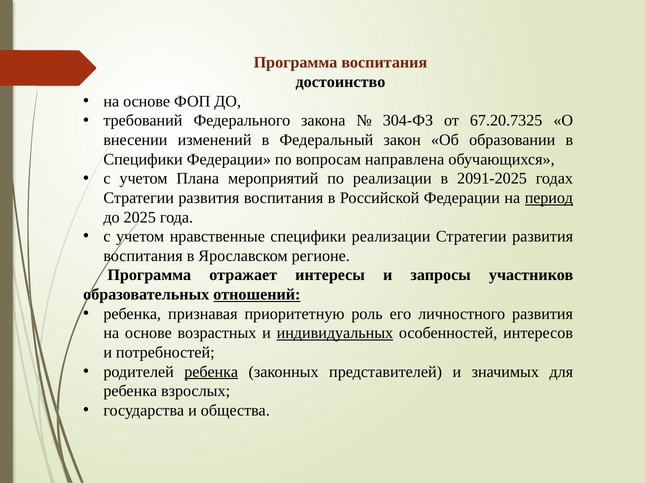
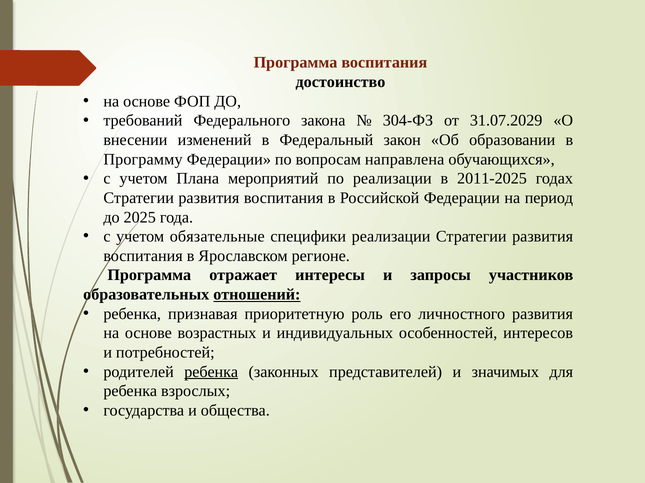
67.20.7325: 67.20.7325 -> 31.07.2029 (506, 121)
Специфики: Специфики -> Программу (143, 159)
2091-2025: 2091-2025 -> 2011-2025 (492, 179)
период underline: present -> none (549, 198)
нравственные: нравственные -> обязательные (217, 237)
индивидуальных underline: present -> none (335, 334)
